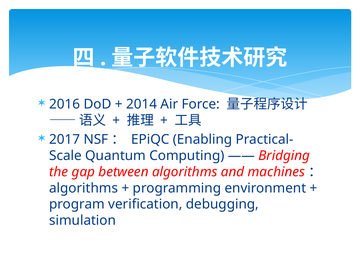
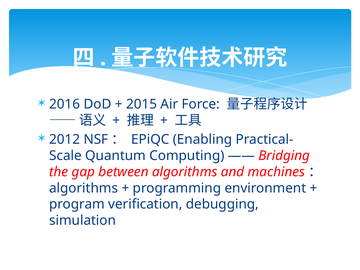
2014: 2014 -> 2015 (142, 104)
2017: 2017 -> 2012 (65, 139)
